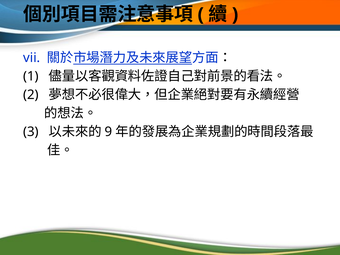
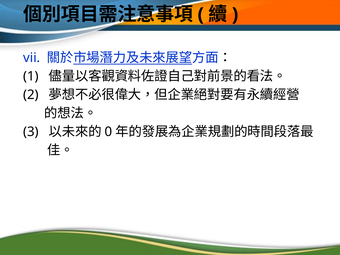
9: 9 -> 0 (108, 132)
